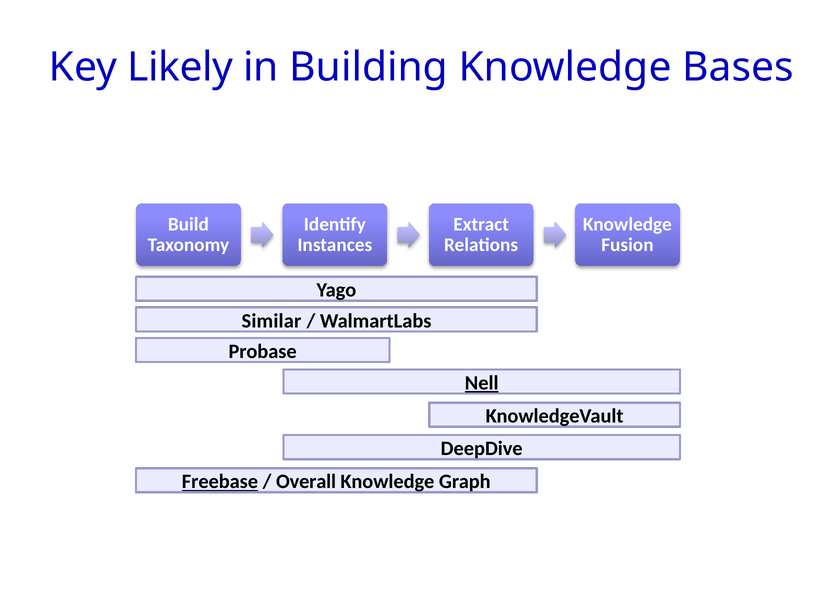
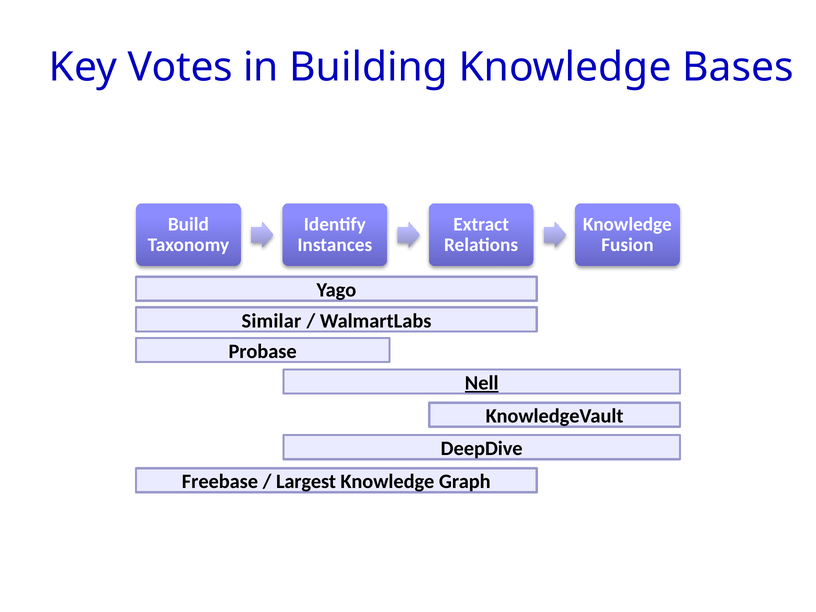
Likely: Likely -> Votes (180, 67)
Freebase underline: present -> none (220, 482)
Overall: Overall -> Largest (306, 482)
